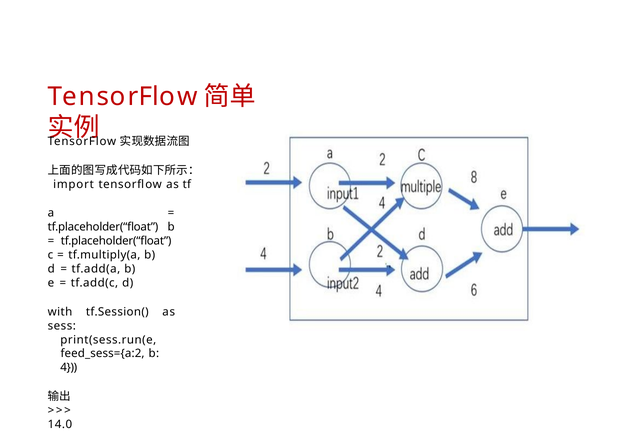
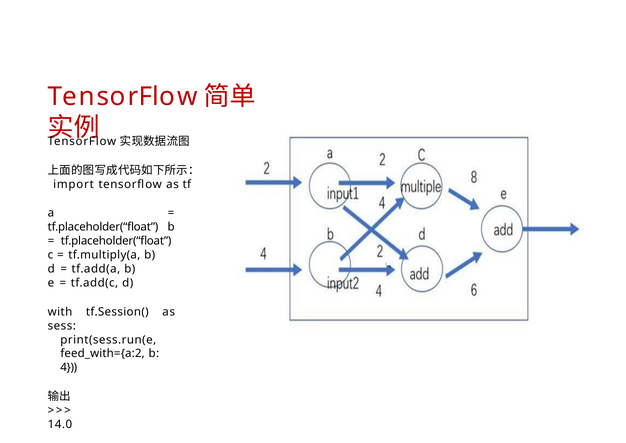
feed_sess={a:2: feed_sess={a:2 -> feed_with={a:2 (103, 353)
